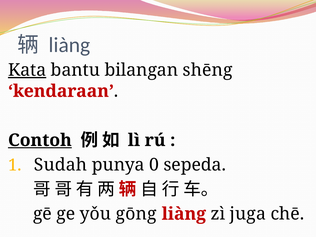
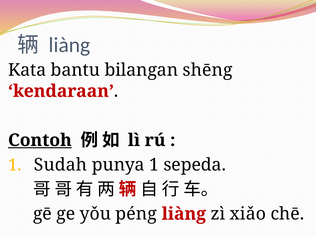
Kata underline: present -> none (27, 70)
punya 0: 0 -> 1 (154, 165)
gōng: gōng -> péng (136, 214)
juga: juga -> xiǎo (248, 214)
